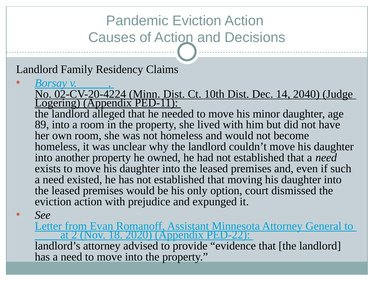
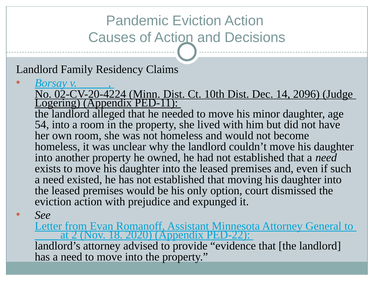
2040: 2040 -> 2096 (306, 94)
89: 89 -> 54 (42, 124)
